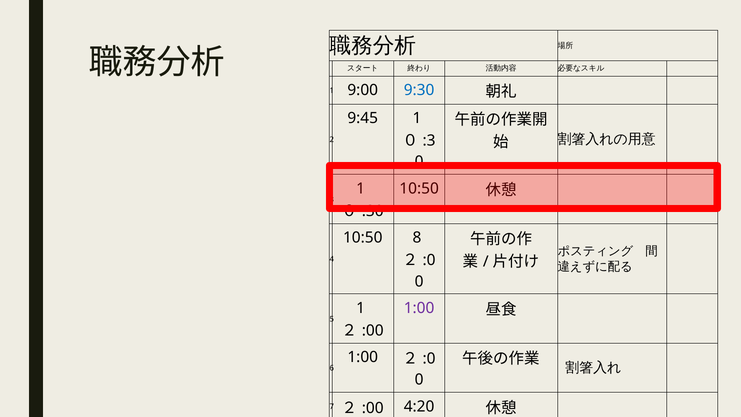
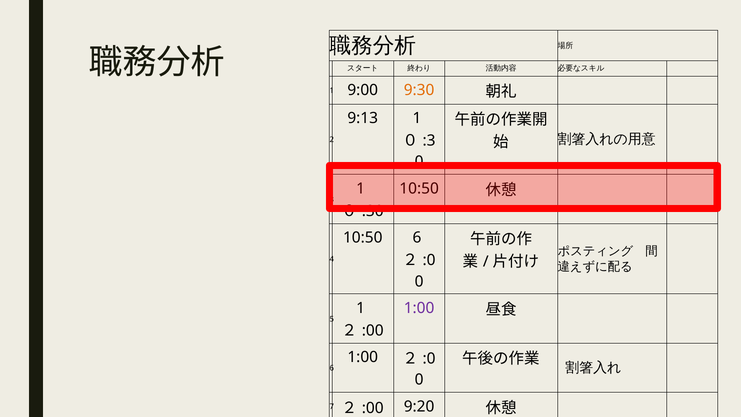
9:30 colour: blue -> orange (419, 90)
9:45: 9:45 -> 9:13 (363, 118)
10:50 8: 8 -> 6 (417, 238)
4:20: 4:20 -> 9:20 (419, 406)
